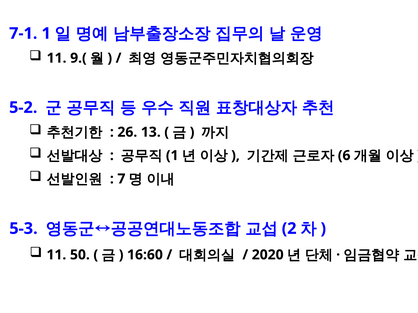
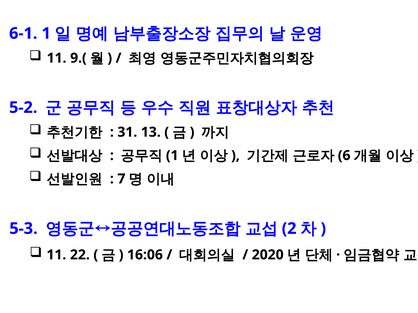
7-1: 7-1 -> 6-1 (23, 33)
26: 26 -> 31 (127, 132)
50: 50 -> 22 (80, 255)
16:60: 16:60 -> 16:06 (145, 255)
